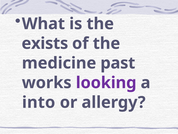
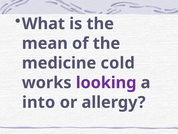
exists: exists -> mean (45, 43)
past: past -> cold (118, 63)
